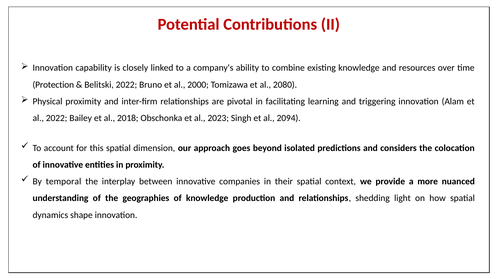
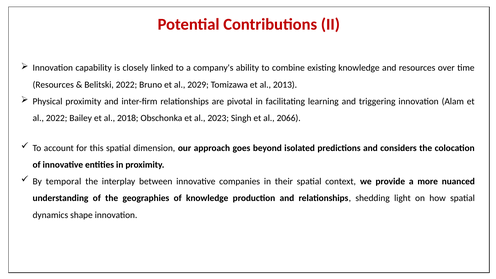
Protection: Protection -> Resources (53, 85)
2000: 2000 -> 2029 (198, 85)
2080: 2080 -> 2013 (285, 85)
2094: 2094 -> 2066 (289, 118)
